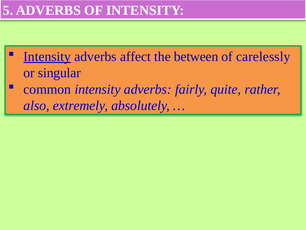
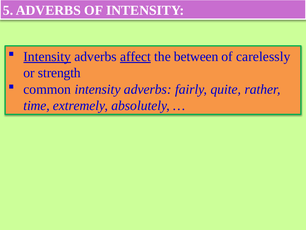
affect underline: none -> present (135, 56)
singular: singular -> strength (59, 73)
also: also -> time (37, 105)
